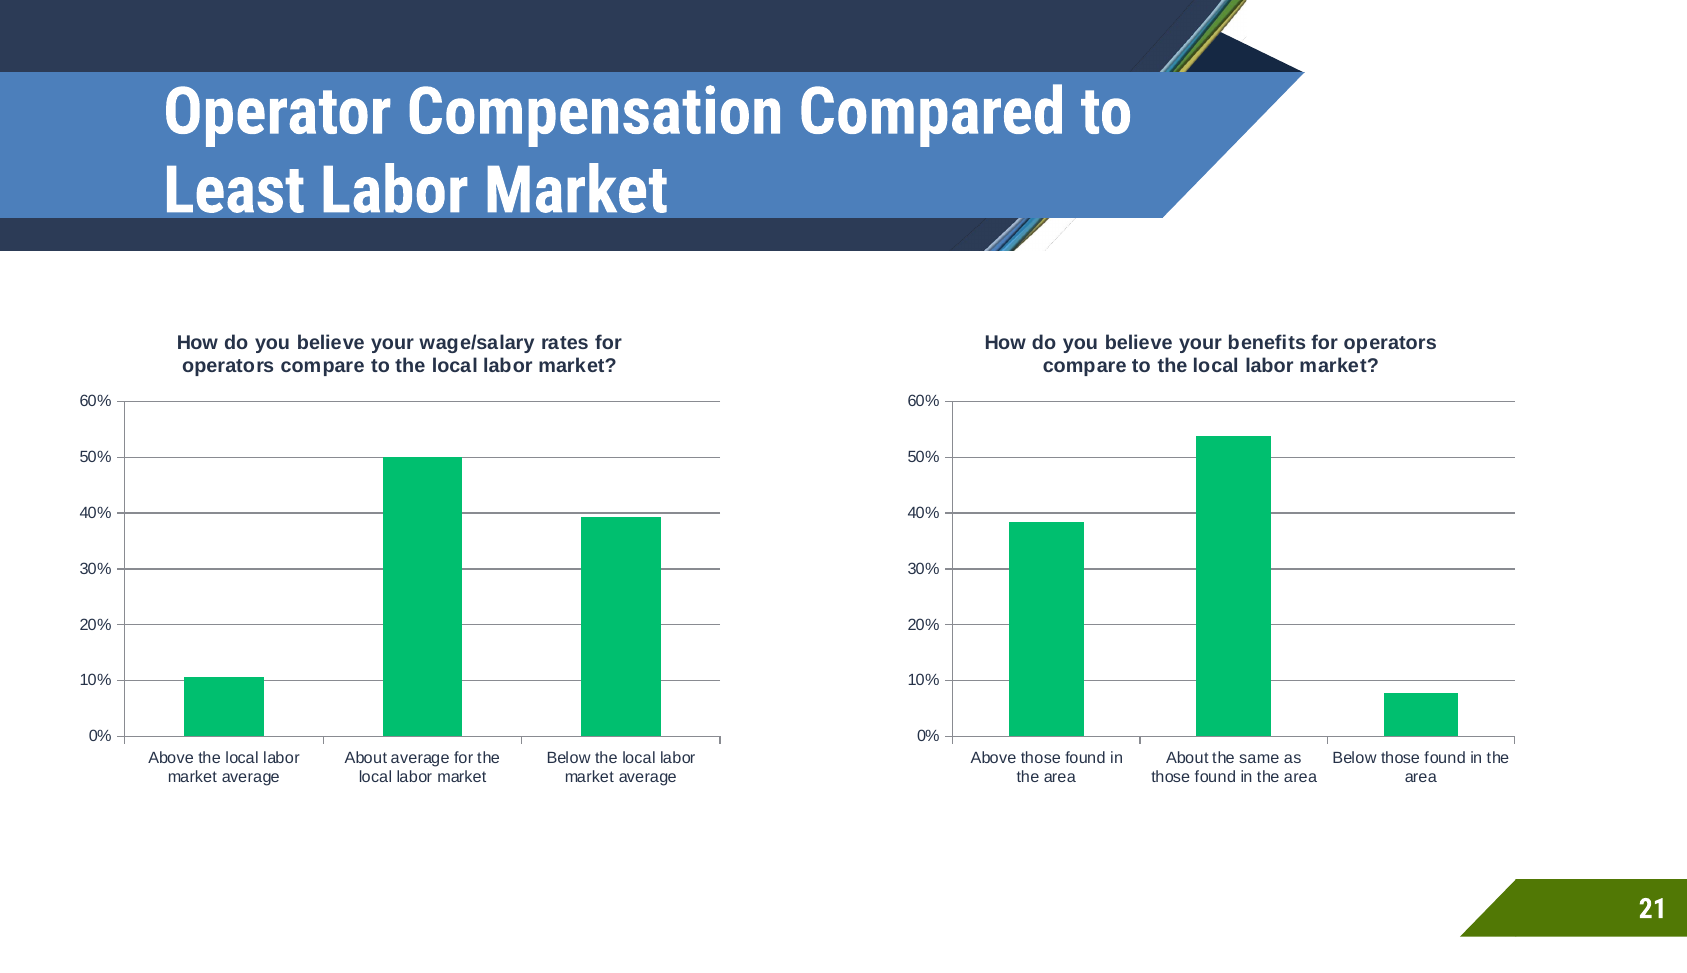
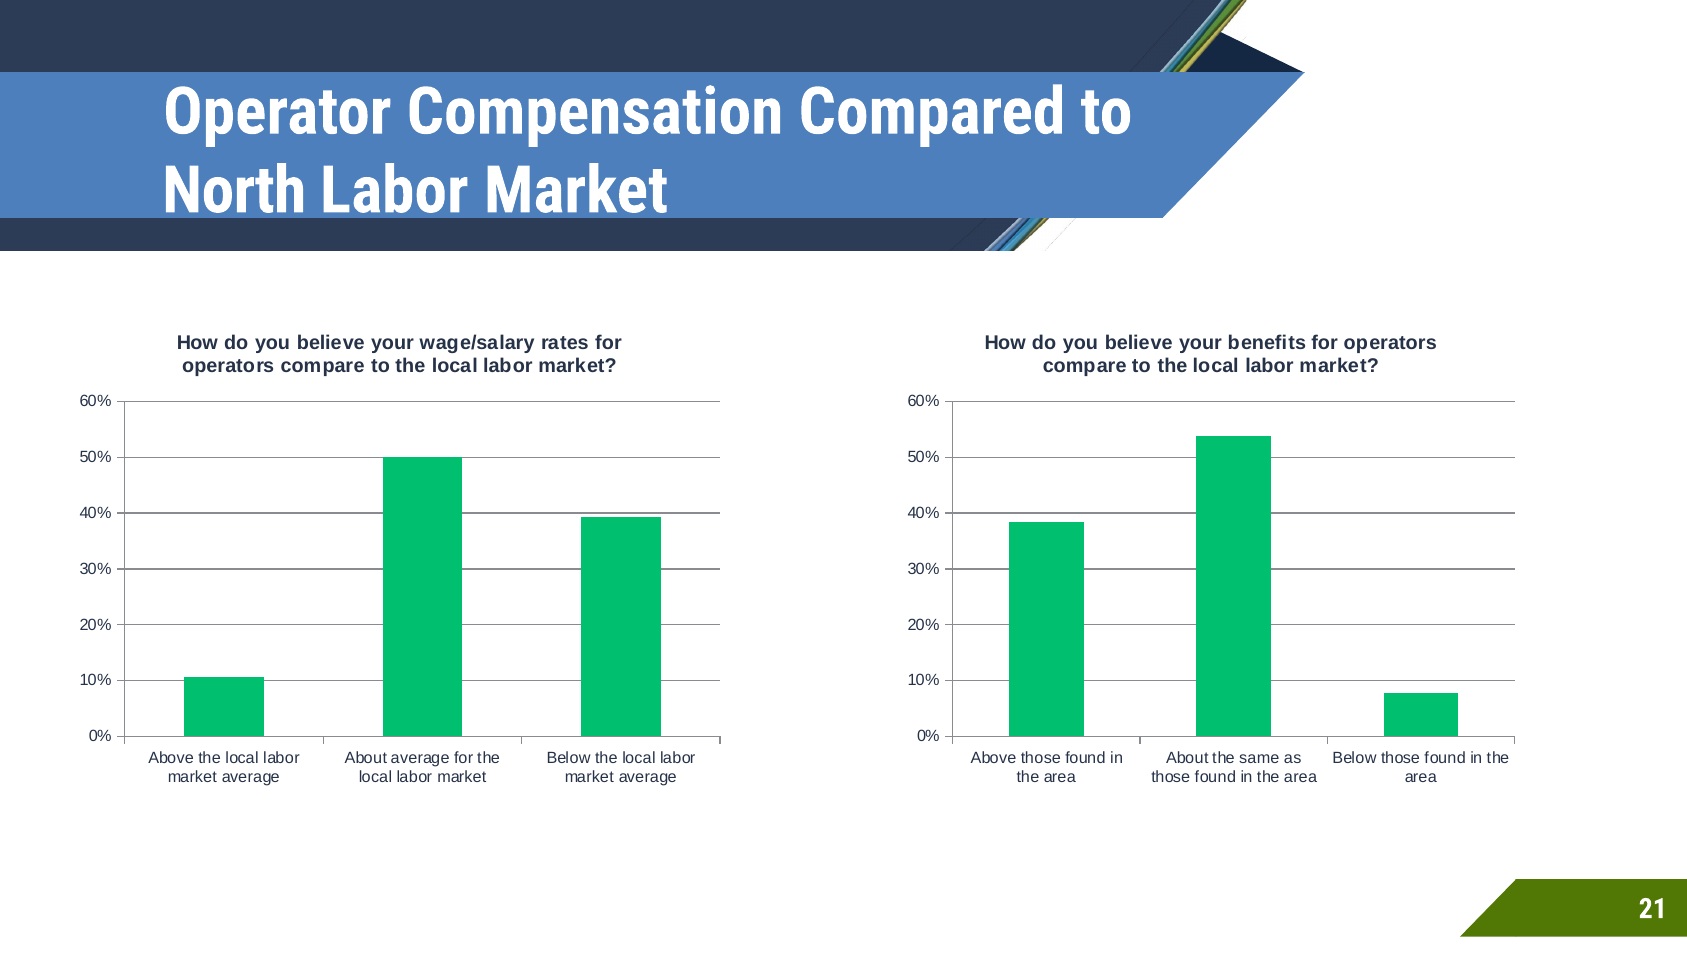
Least: Least -> North (234, 191)
